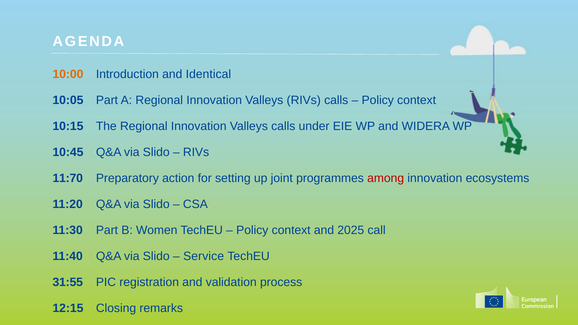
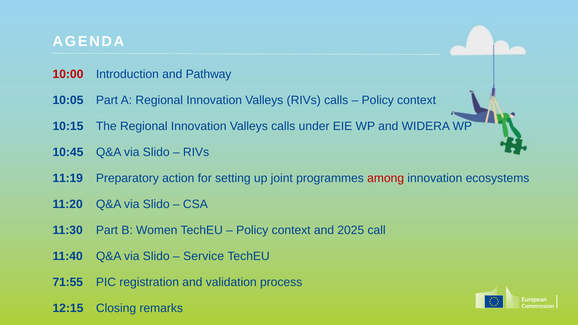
10:00 colour: orange -> red (68, 74)
Identical: Identical -> Pathway (209, 74)
11:70: 11:70 -> 11:19 (68, 178)
31:55: 31:55 -> 71:55 (68, 282)
